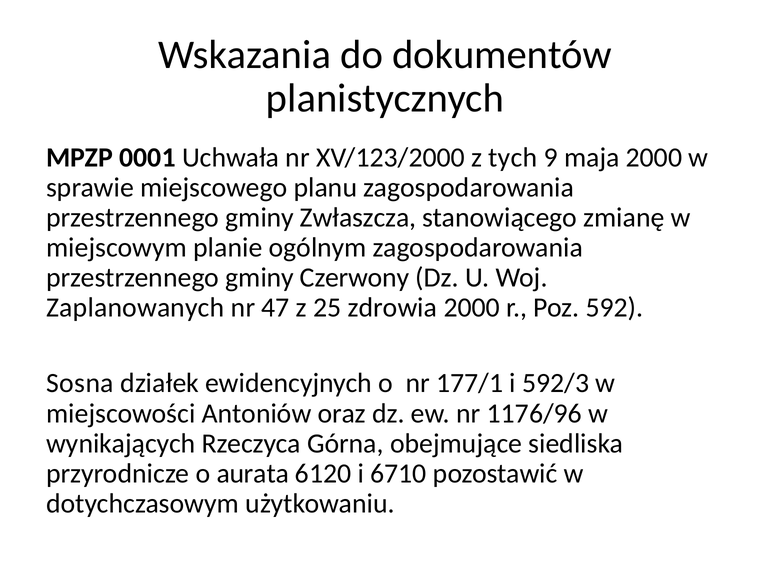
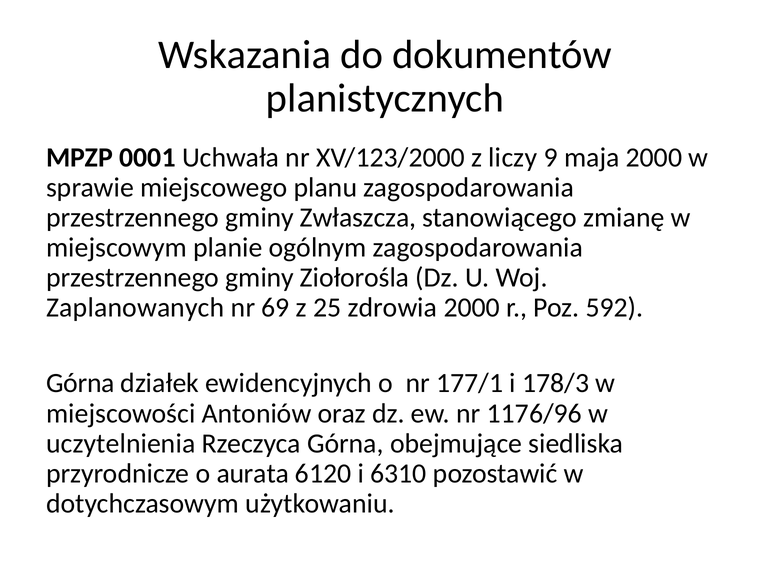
tych: tych -> liczy (513, 157)
Czerwony: Czerwony -> Ziołorośla (355, 277)
47: 47 -> 69 (275, 307)
Sosna: Sosna -> Górna (80, 383)
592/3: 592/3 -> 178/3 (556, 383)
wynikających: wynikających -> uczytelnienia (121, 443)
6710: 6710 -> 6310 (398, 473)
